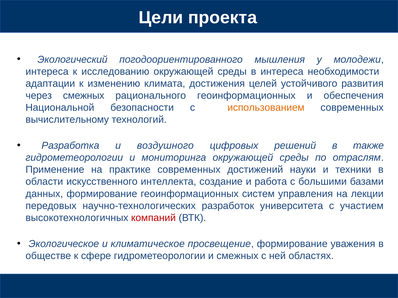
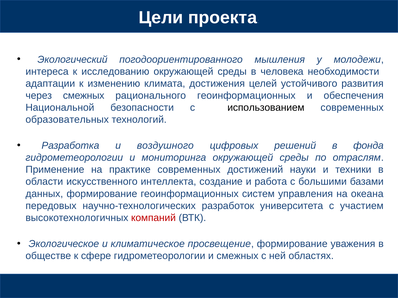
в интереса: интереса -> человека (282, 72)
использованием colour: orange -> black (266, 108)
вычислительному: вычислительному -> образовательных (67, 120)
также: также -> фонда (368, 146)
лекции: лекции -> океана (367, 194)
